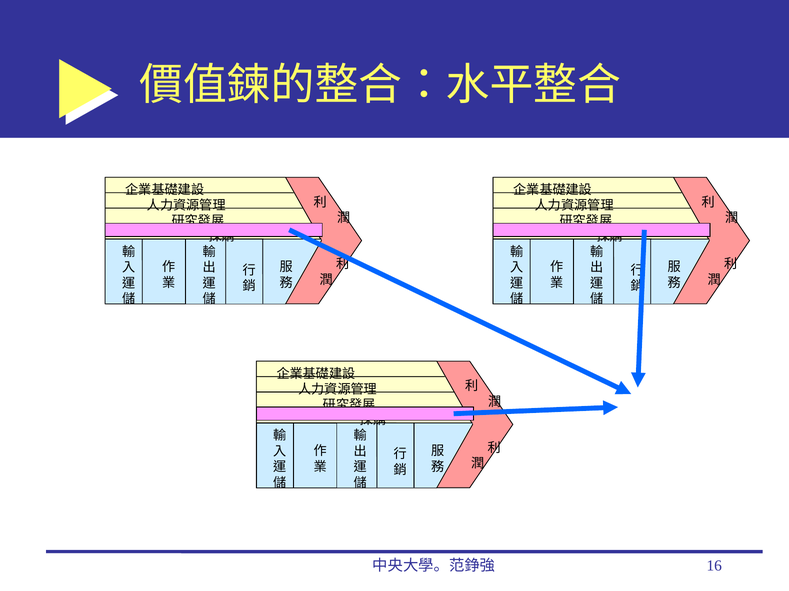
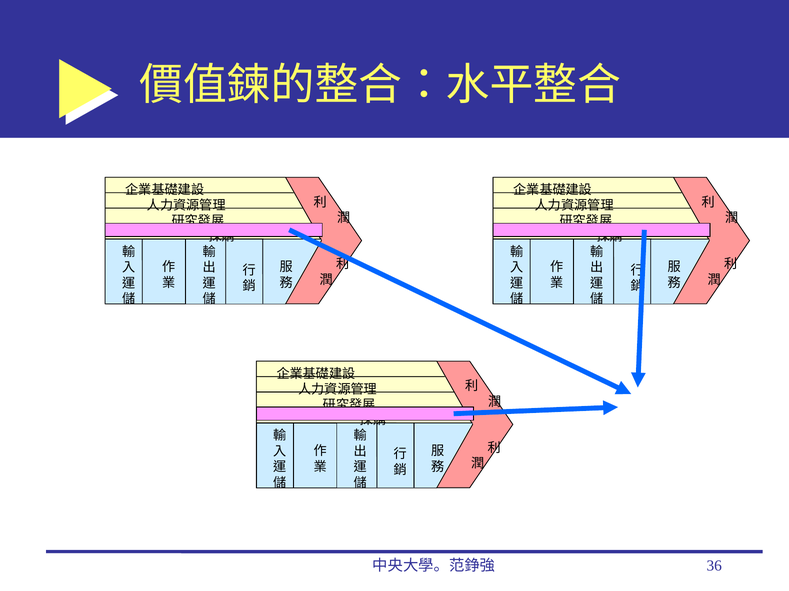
16: 16 -> 36 (714, 567)
